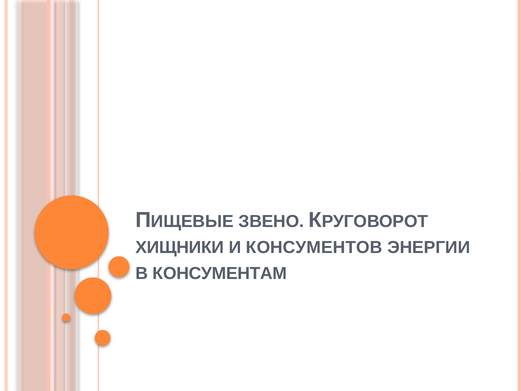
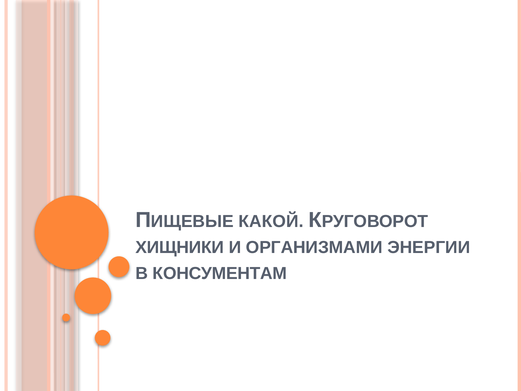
ЗВЕНО: ЗВЕНО -> КАКОЙ (271, 221)
КОНСУМЕНТОВ: КОНСУМЕНТОВ -> ОРГАНИЗМАМИ (314, 247)
